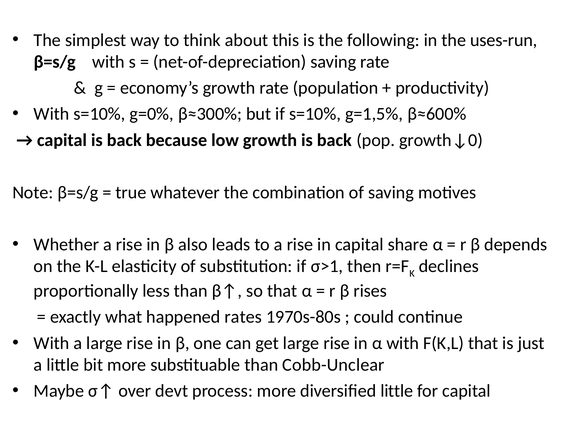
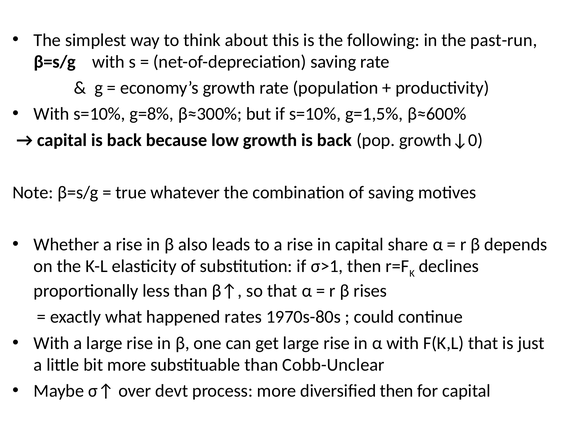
uses-run: uses-run -> past-run (504, 40)
g=0%: g=0% -> g=8% (152, 114)
diversified little: little -> then (397, 391)
